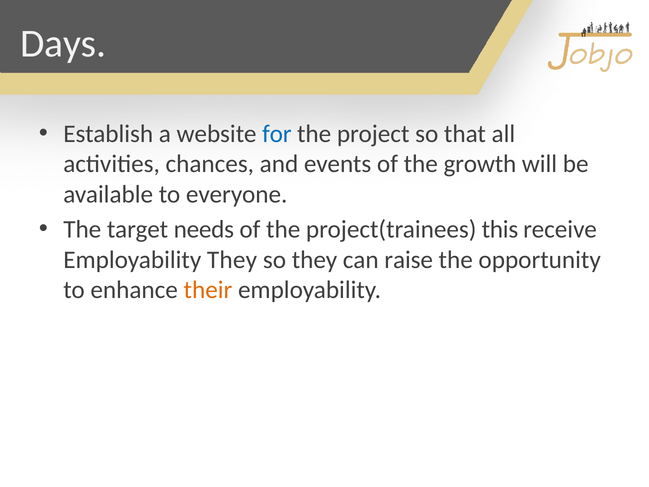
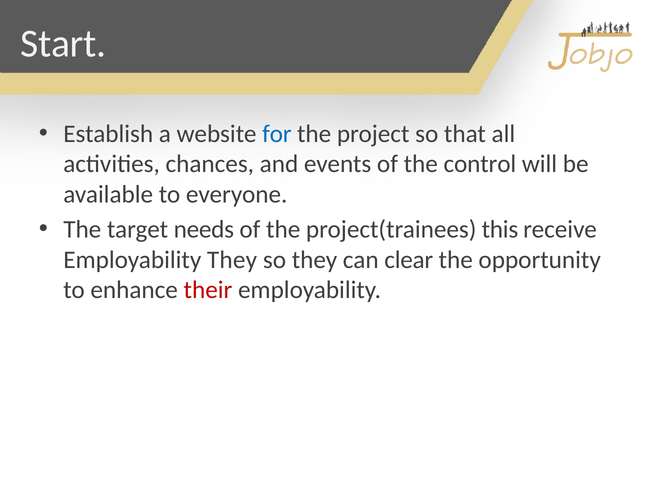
Days: Days -> Start (63, 44)
growth: growth -> control (480, 164)
raise: raise -> clear (409, 260)
their colour: orange -> red (208, 290)
